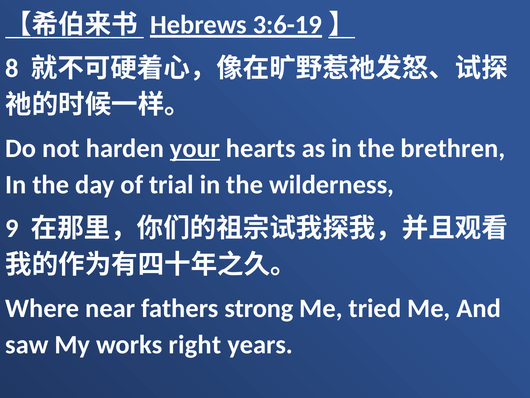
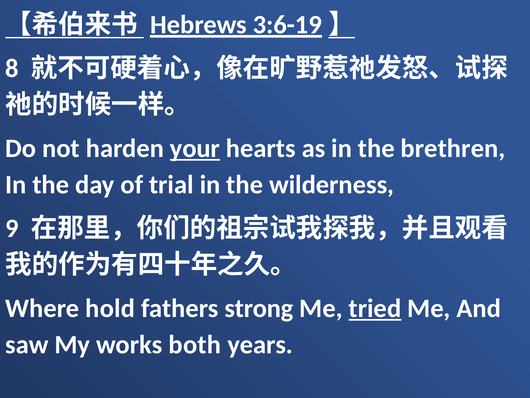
near: near -> hold (110, 308)
tried underline: none -> present (375, 308)
right: right -> both (195, 344)
